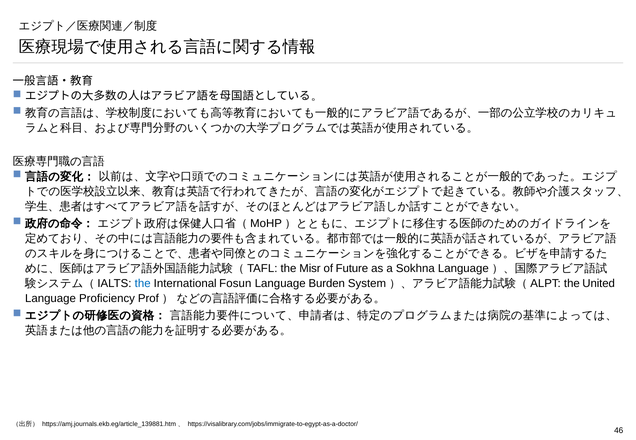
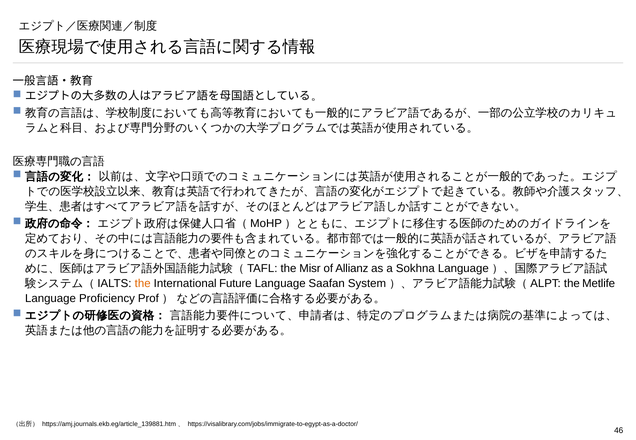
Future: Future -> Allianz (352, 269)
the colour: blue -> orange (143, 284)
Fosun: Fosun -> Future (235, 284)
Burden: Burden -> Saafan (327, 284)
United: United -> Metlife (599, 284)
